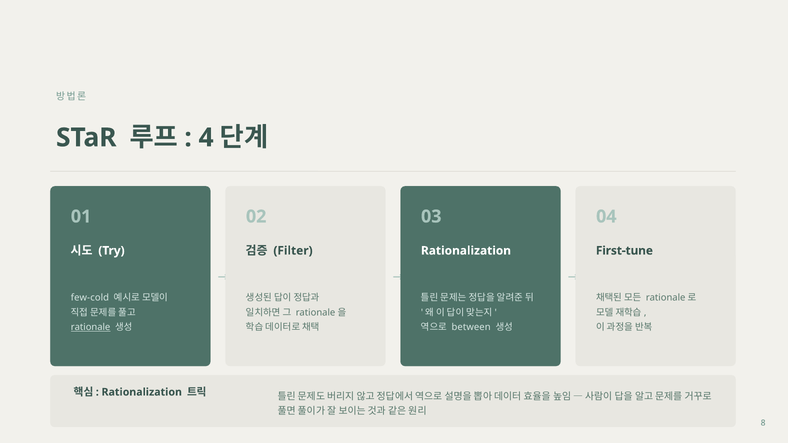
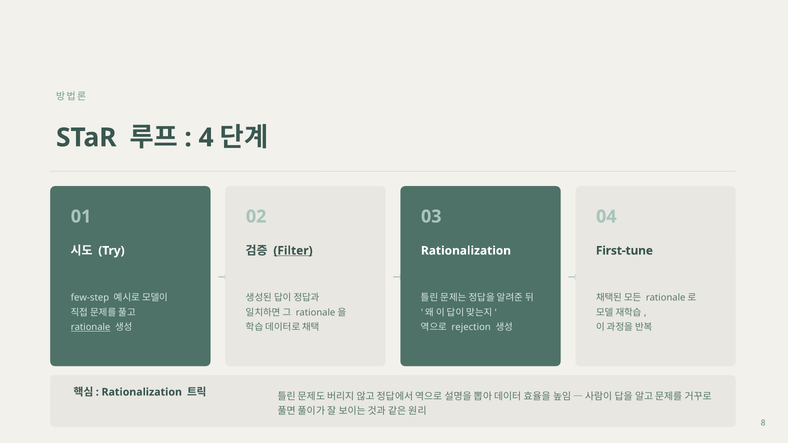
Filter underline: none -> present (293, 251)
few-cold: few-cold -> few-step (90, 298)
between: between -> rejection (471, 327)
